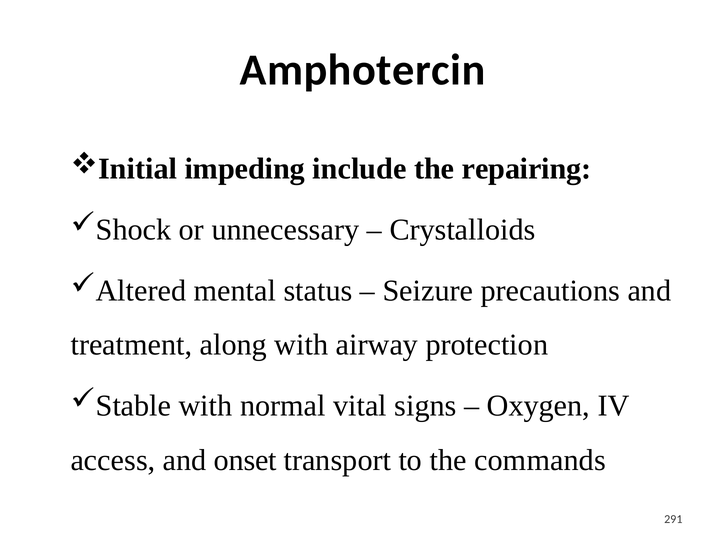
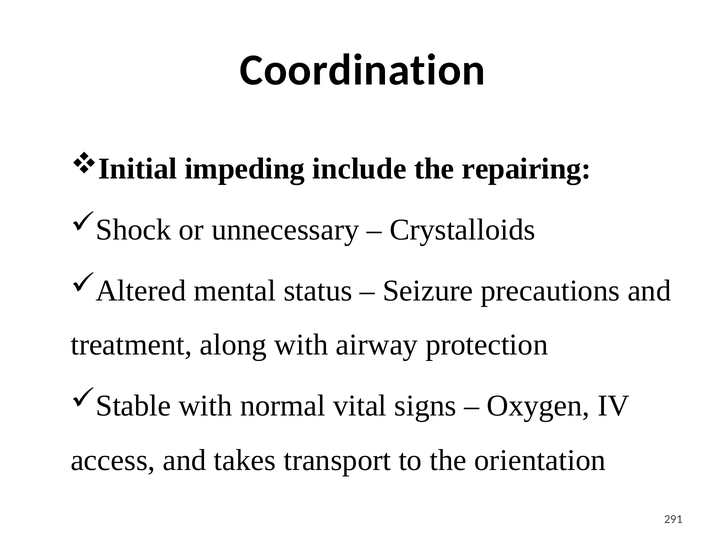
Amphotercin: Amphotercin -> Coordination (363, 70)
onset: onset -> takes (245, 461)
commands: commands -> orientation (540, 461)
